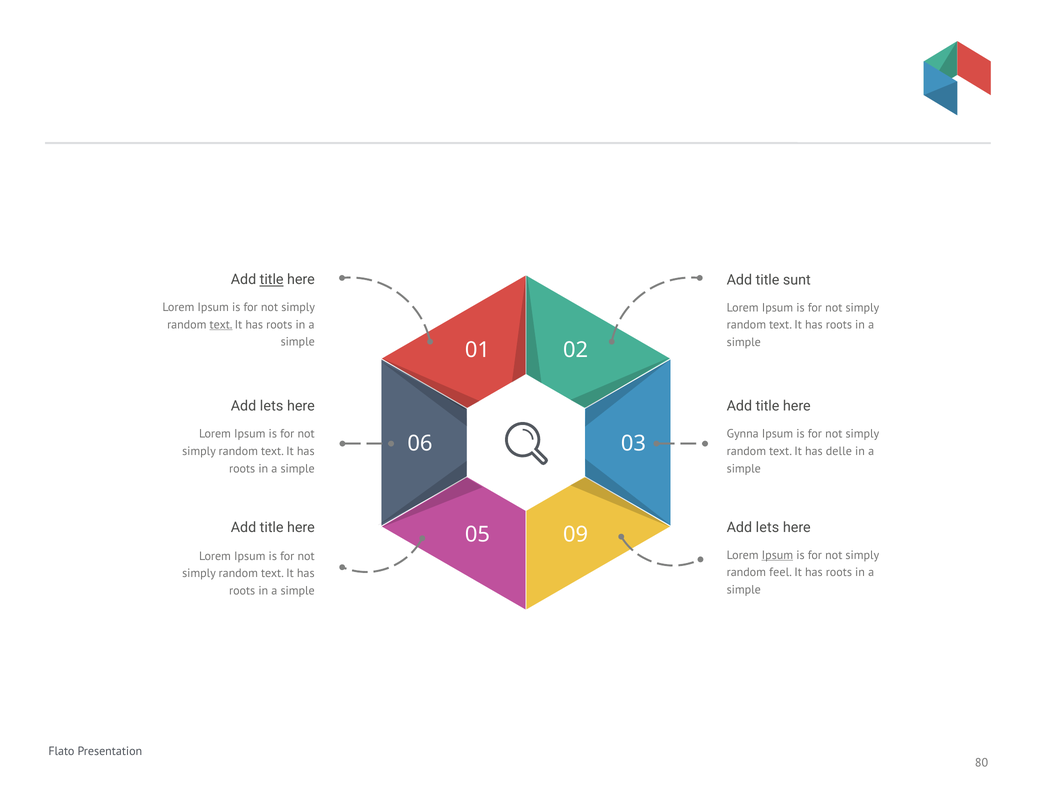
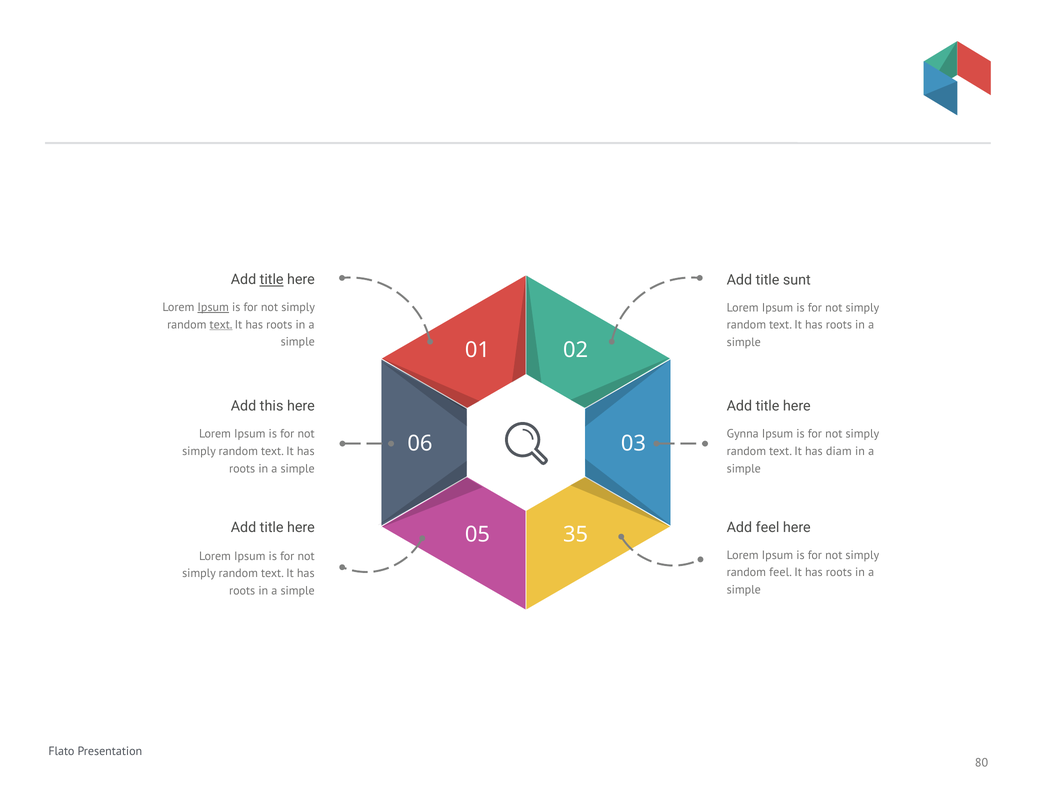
Ipsum underline: none -> present (213, 307)
lets: lets -> this (272, 406)
delle: delle -> diam (839, 451)
lets: lets -> feel (768, 528)
09: 09 -> 35 (576, 534)
Ipsum underline: present -> none (777, 555)
